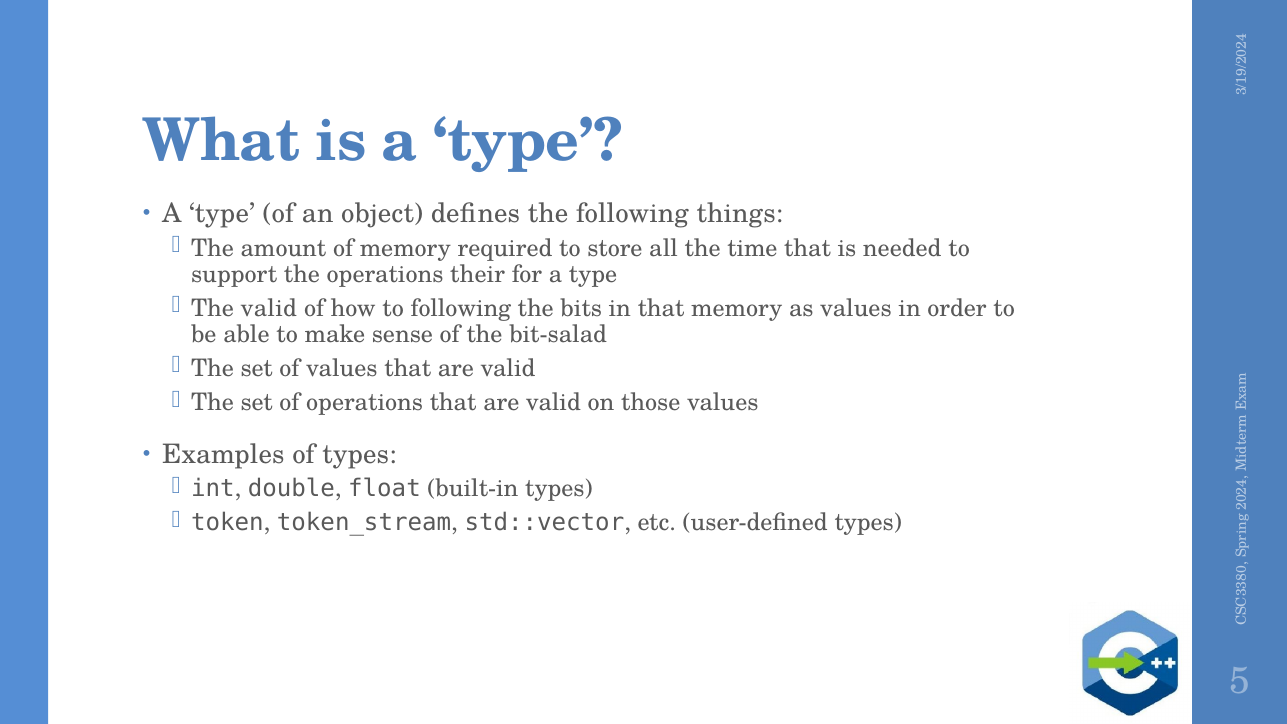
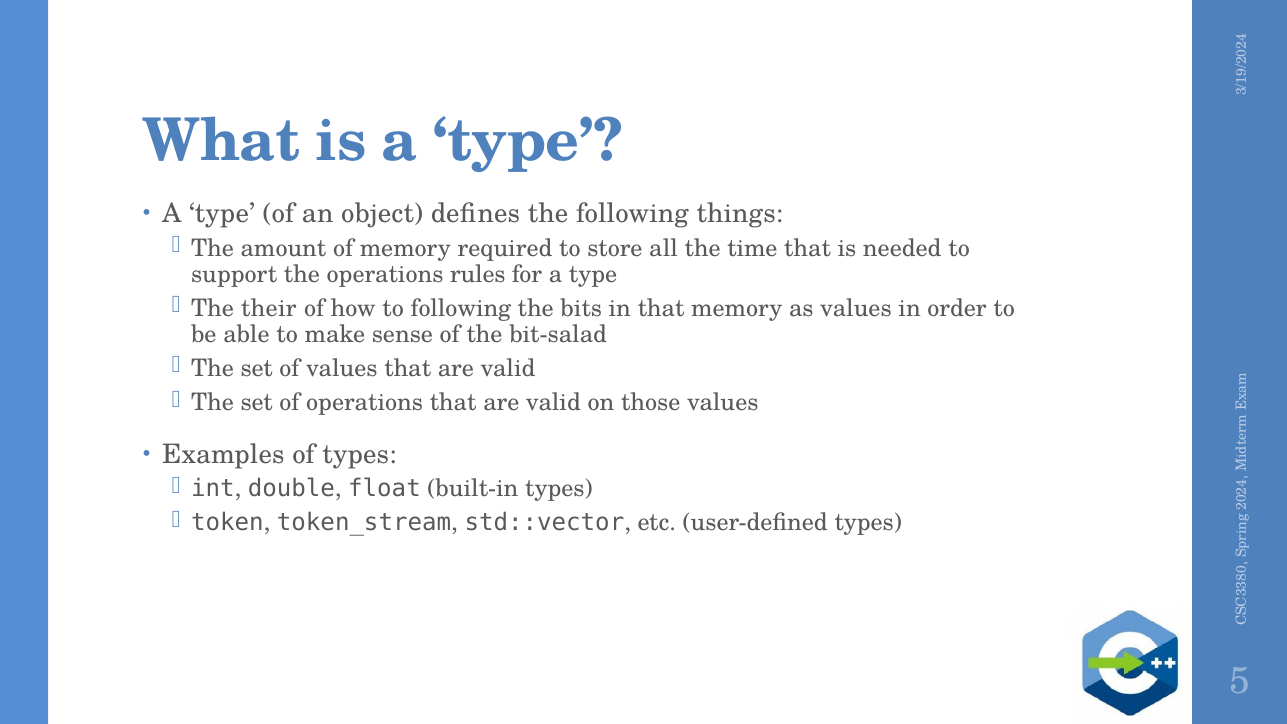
their: their -> rules (478, 274)
The valid: valid -> their (269, 308)
